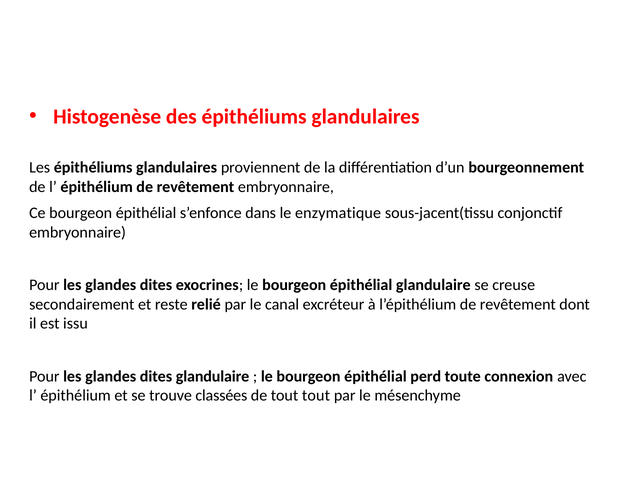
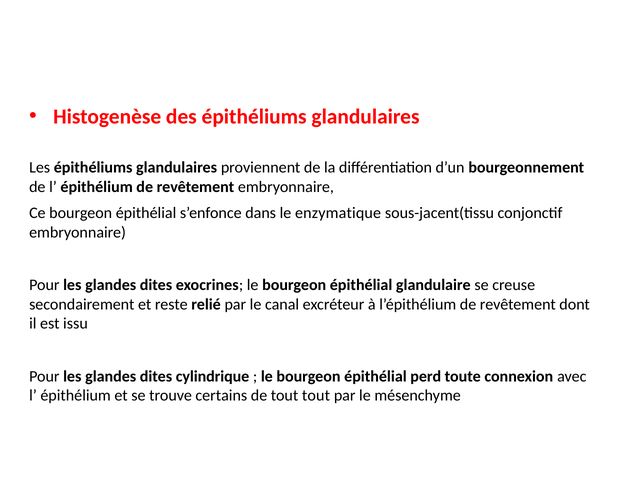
dites glandulaire: glandulaire -> cylindrique (213, 377)
classées: classées -> certains (221, 396)
